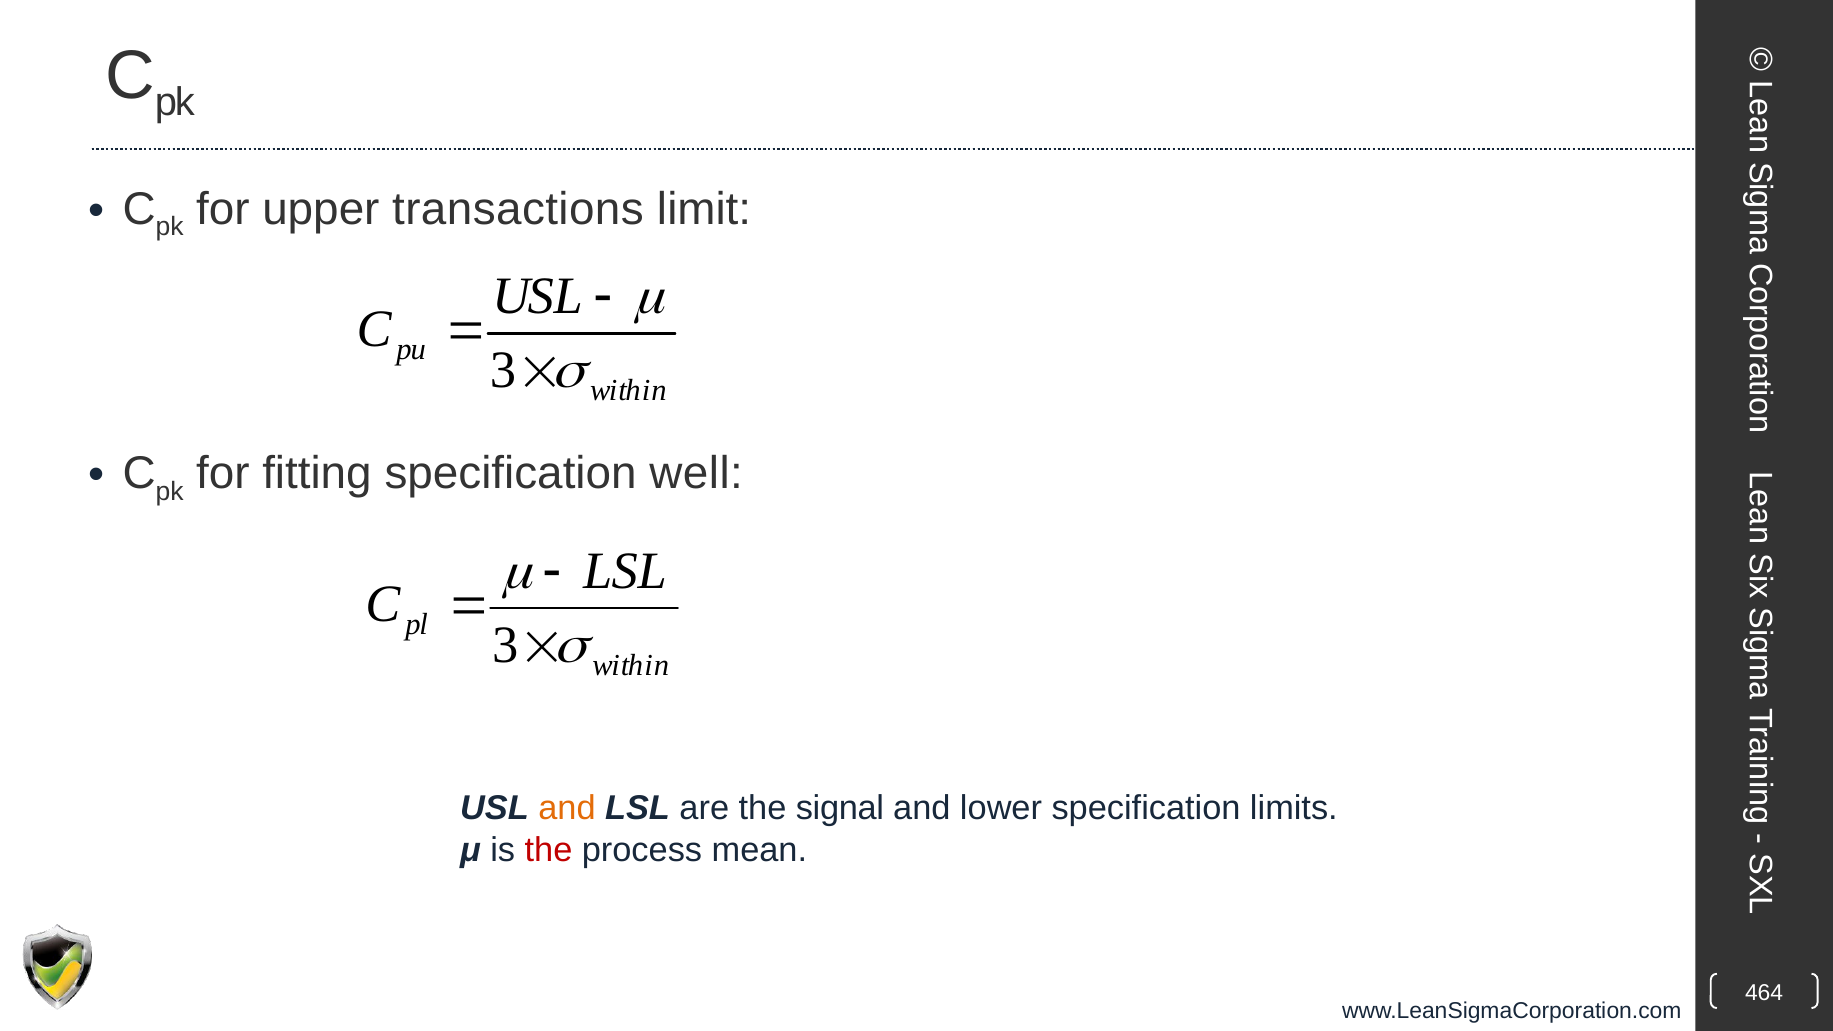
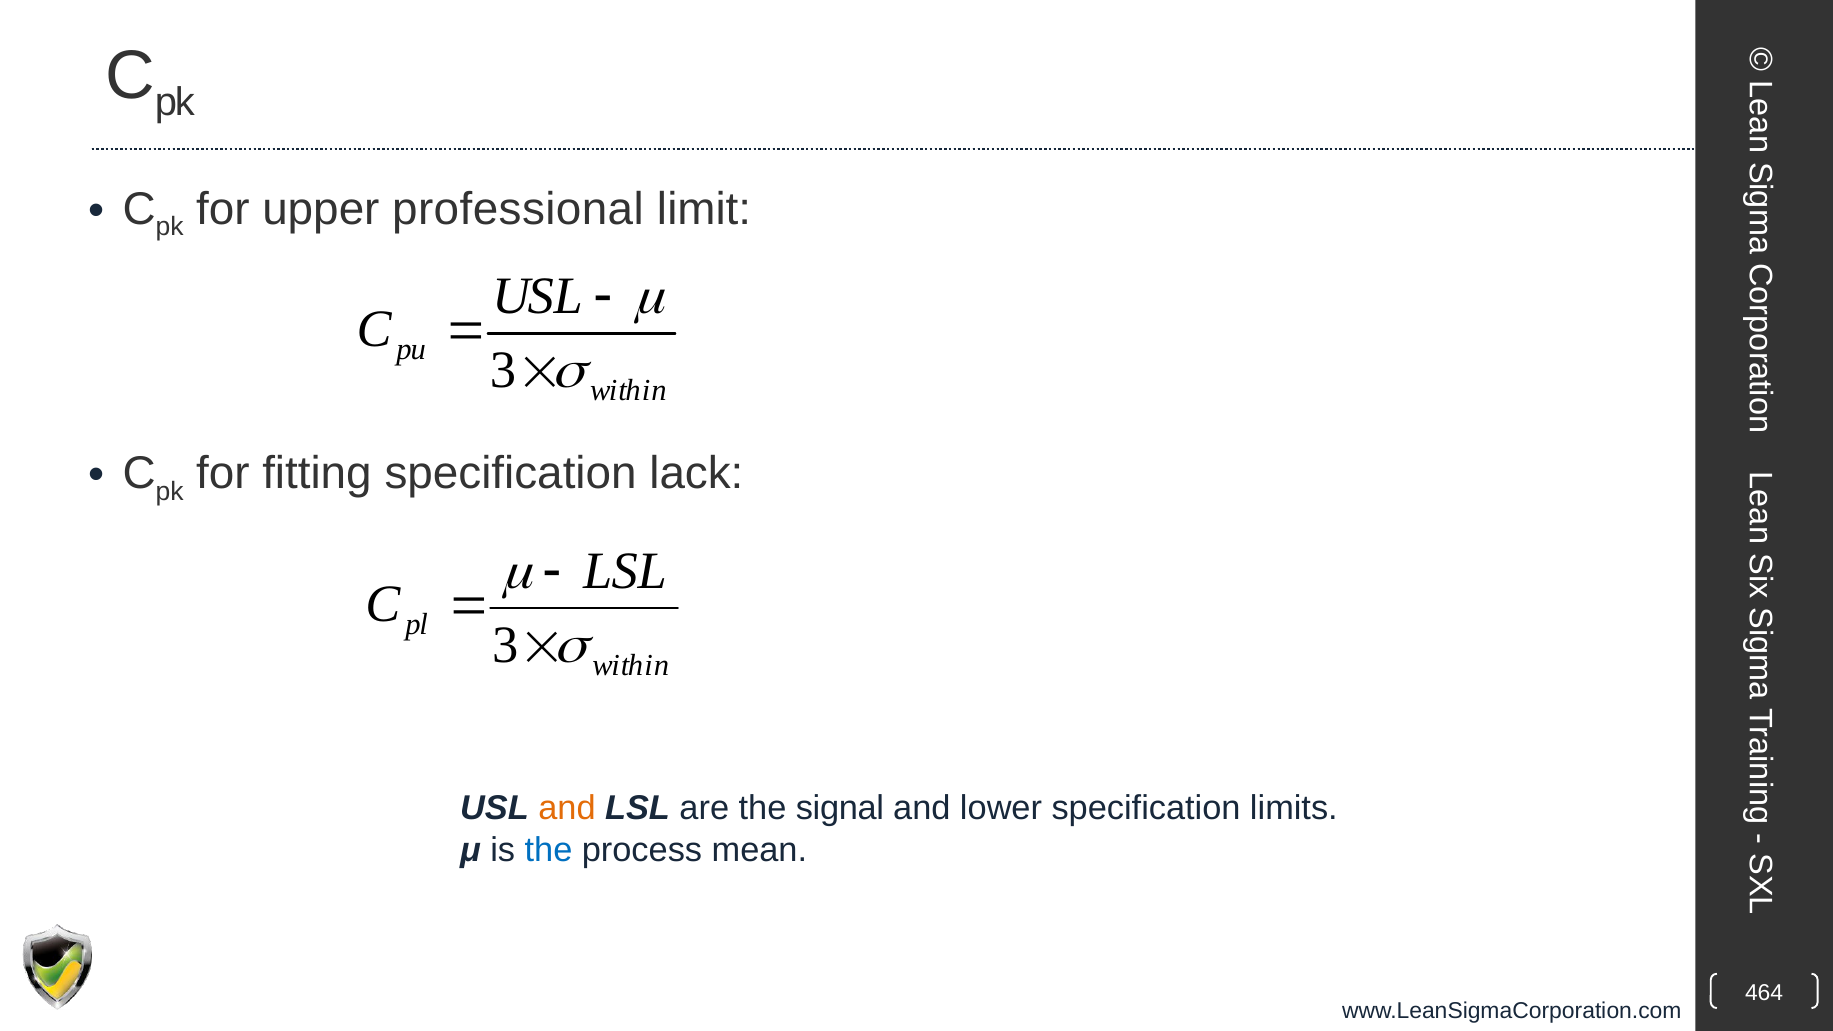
transactions: transactions -> professional (518, 209)
well: well -> lack (696, 474)
the colour: red -> blue (549, 850)
